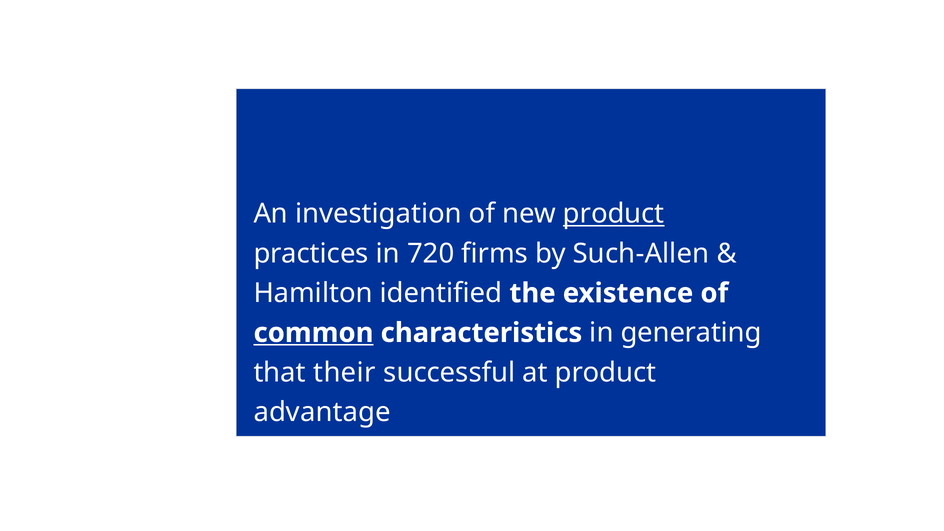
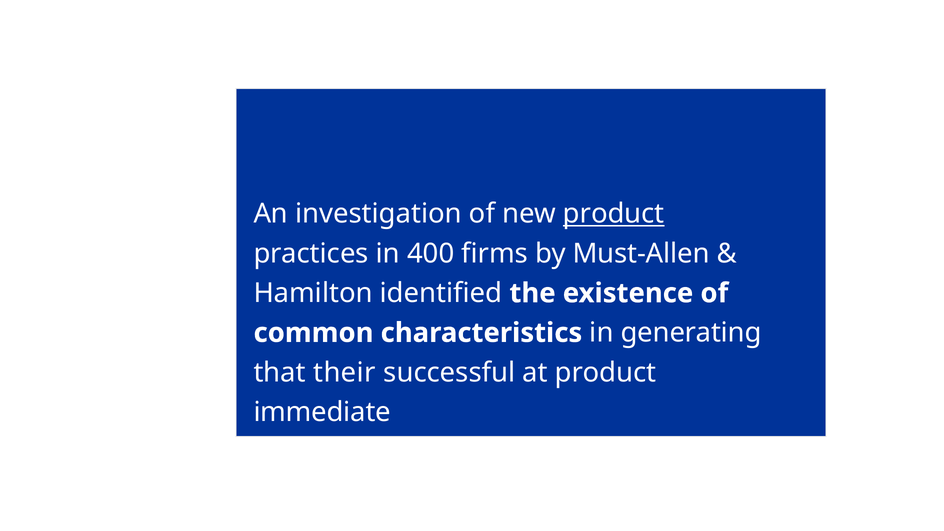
720: 720 -> 400 (431, 254)
Such-Allen: Such-Allen -> Must-Allen (641, 254)
common underline: present -> none (314, 333)
advantage: advantage -> immediate (322, 412)
